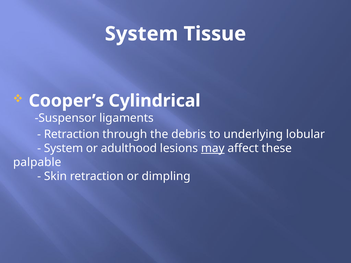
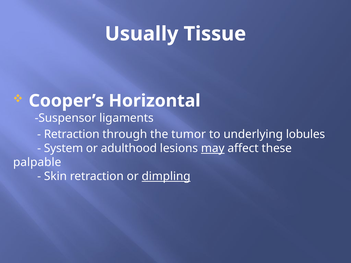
System: System -> Usually (142, 34)
Cylindrical: Cylindrical -> Horizontal (155, 101)
debris: debris -> tumor (189, 134)
lobular: lobular -> lobules (306, 134)
dimpling underline: none -> present (166, 177)
